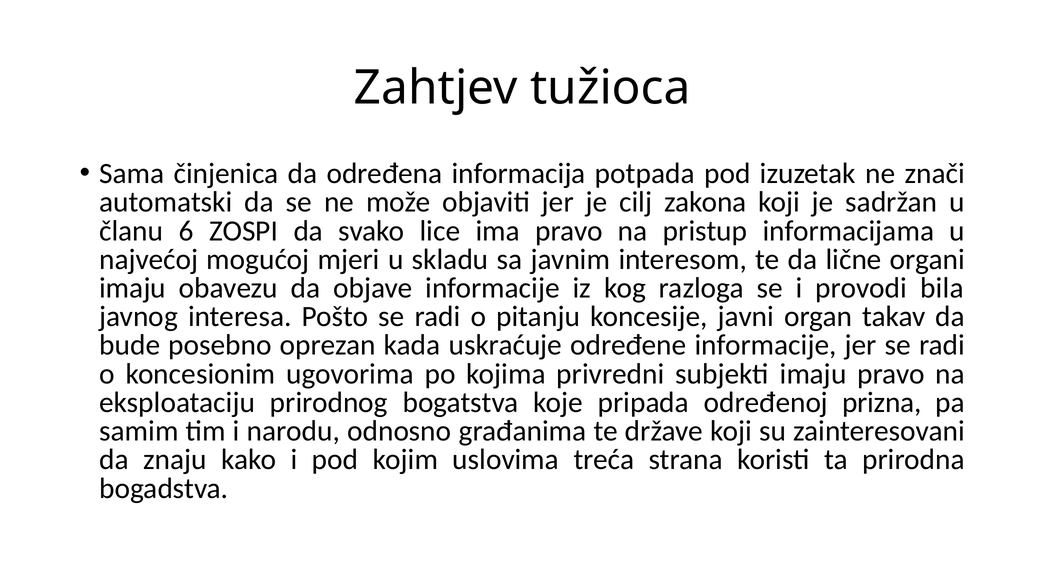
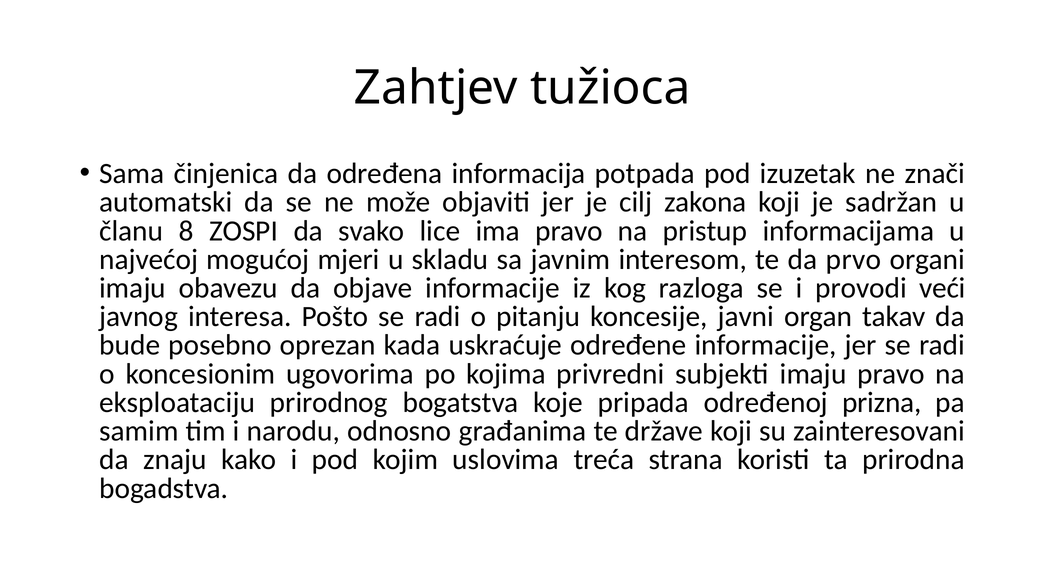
6: 6 -> 8 (186, 231)
lične: lične -> prvo (853, 259)
bila: bila -> veći (942, 288)
